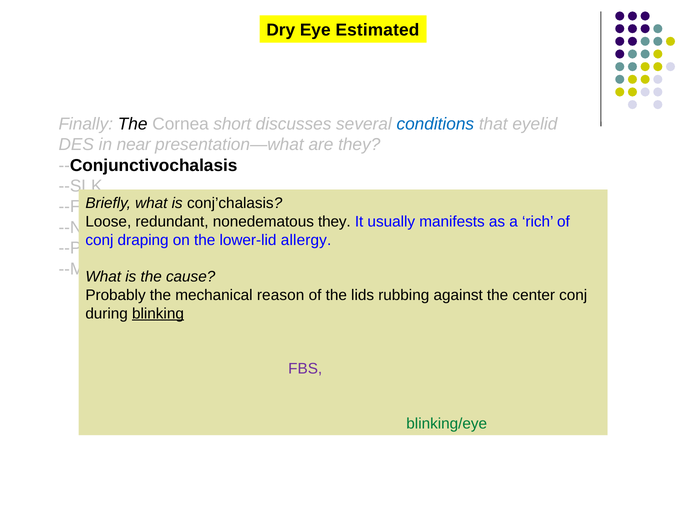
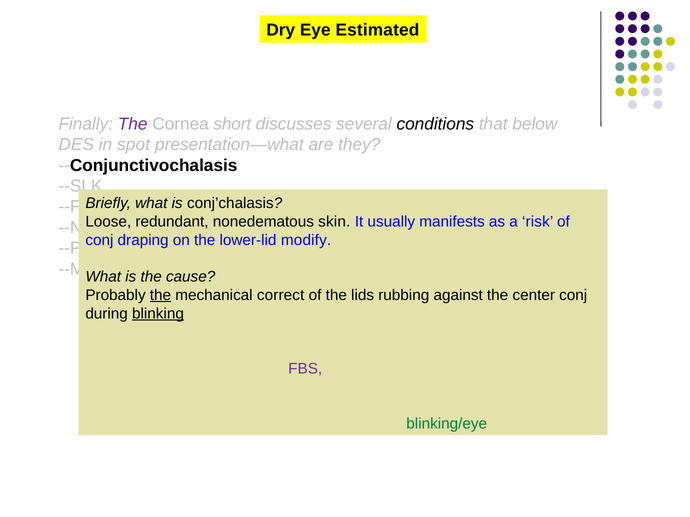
The colour: black -> purple (133, 124)
conditions colour: blue -> black (435, 124)
eyelid: eyelid -> below (535, 124)
near: near -> spot (134, 145)
nonedematous they: they -> skin (334, 222)
rich: rich -> risk (538, 222)
allergy: allergy -> modify (306, 240)
the underline: none -> present (160, 295)
reason: reason -> correct (281, 295)
